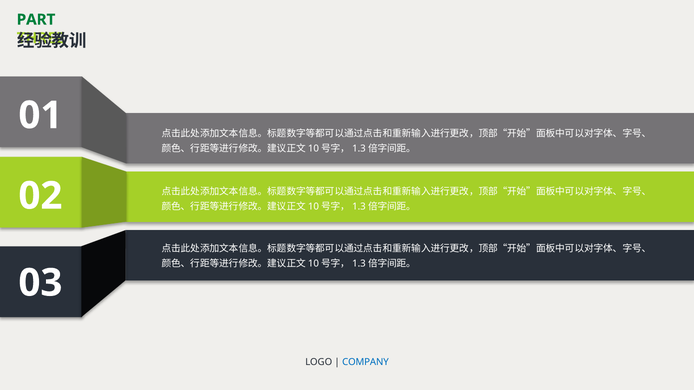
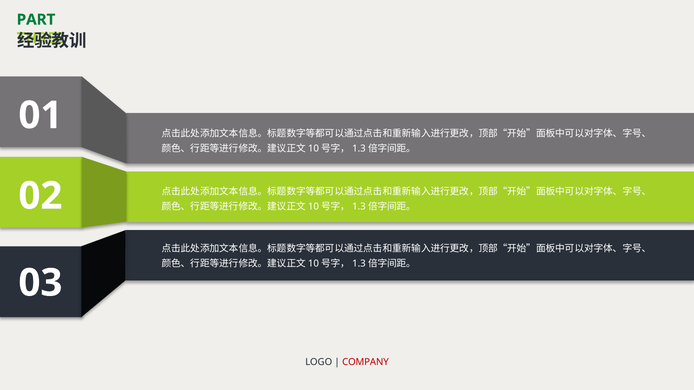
COMPANY colour: blue -> red (365, 363)
